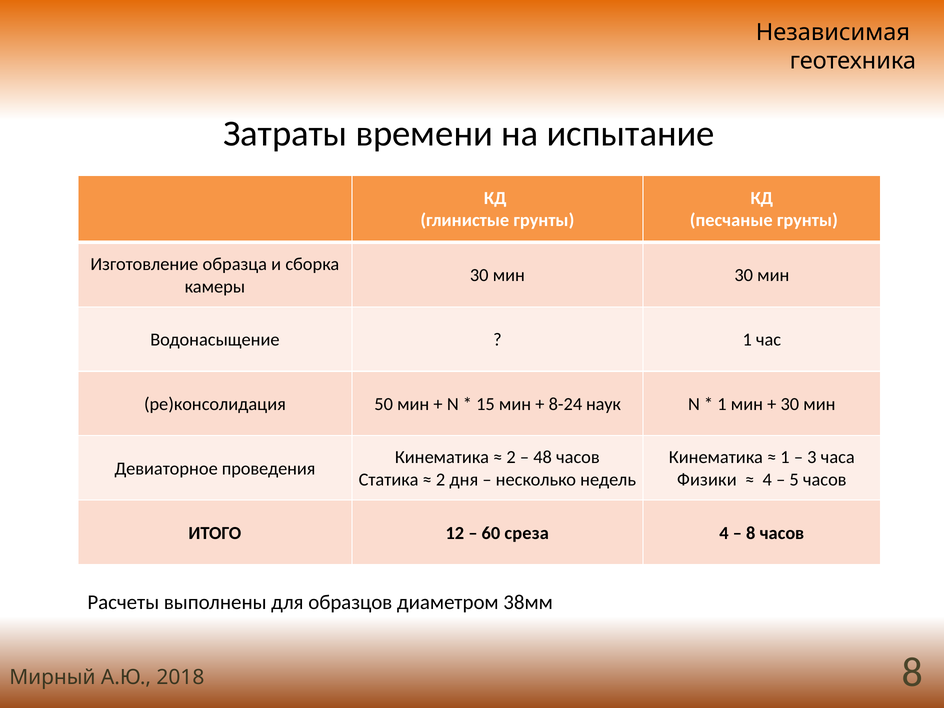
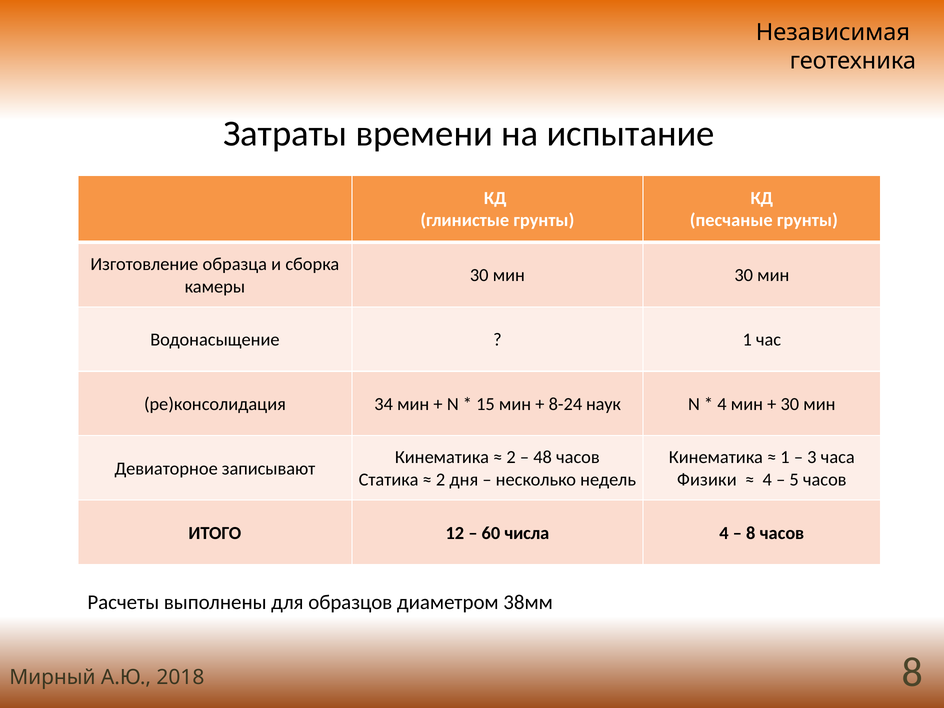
50: 50 -> 34 (384, 404)
1: 1 -> 4 (722, 404)
проведения: проведения -> записывают (269, 469)
среза: среза -> числа (527, 533)
